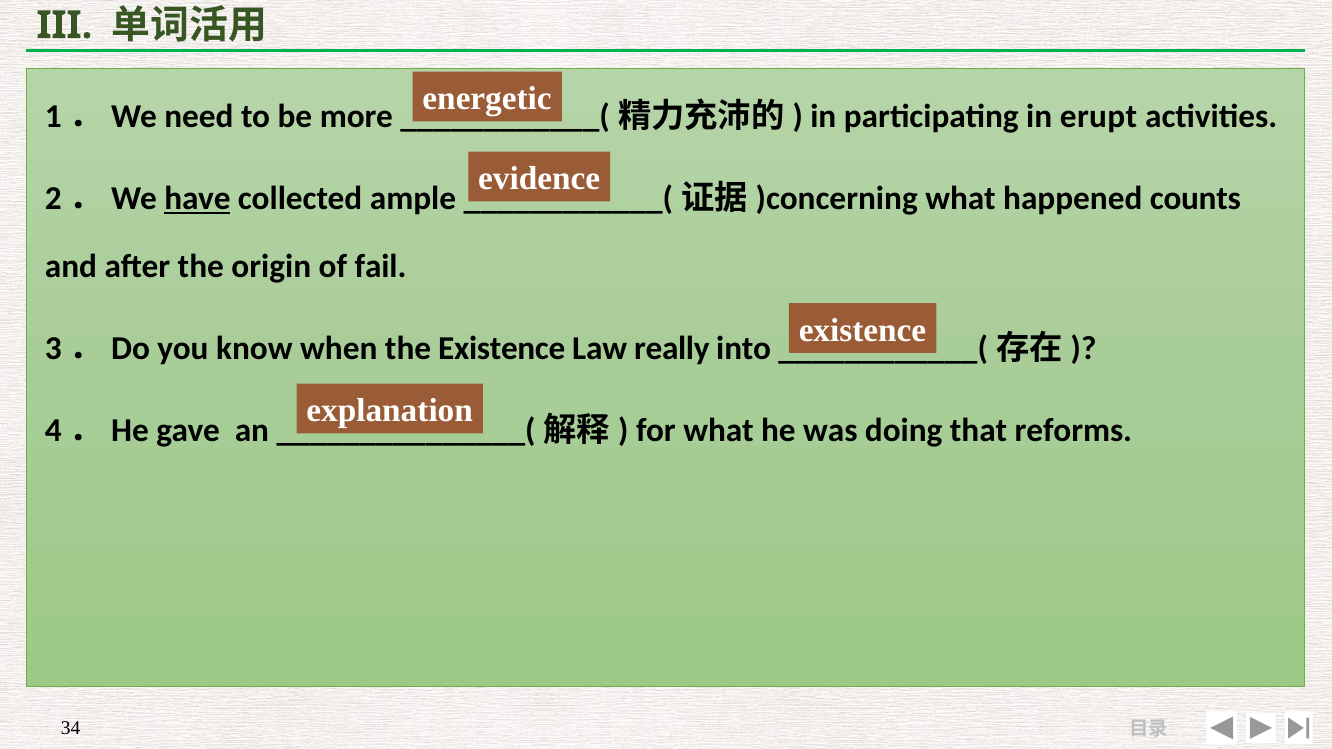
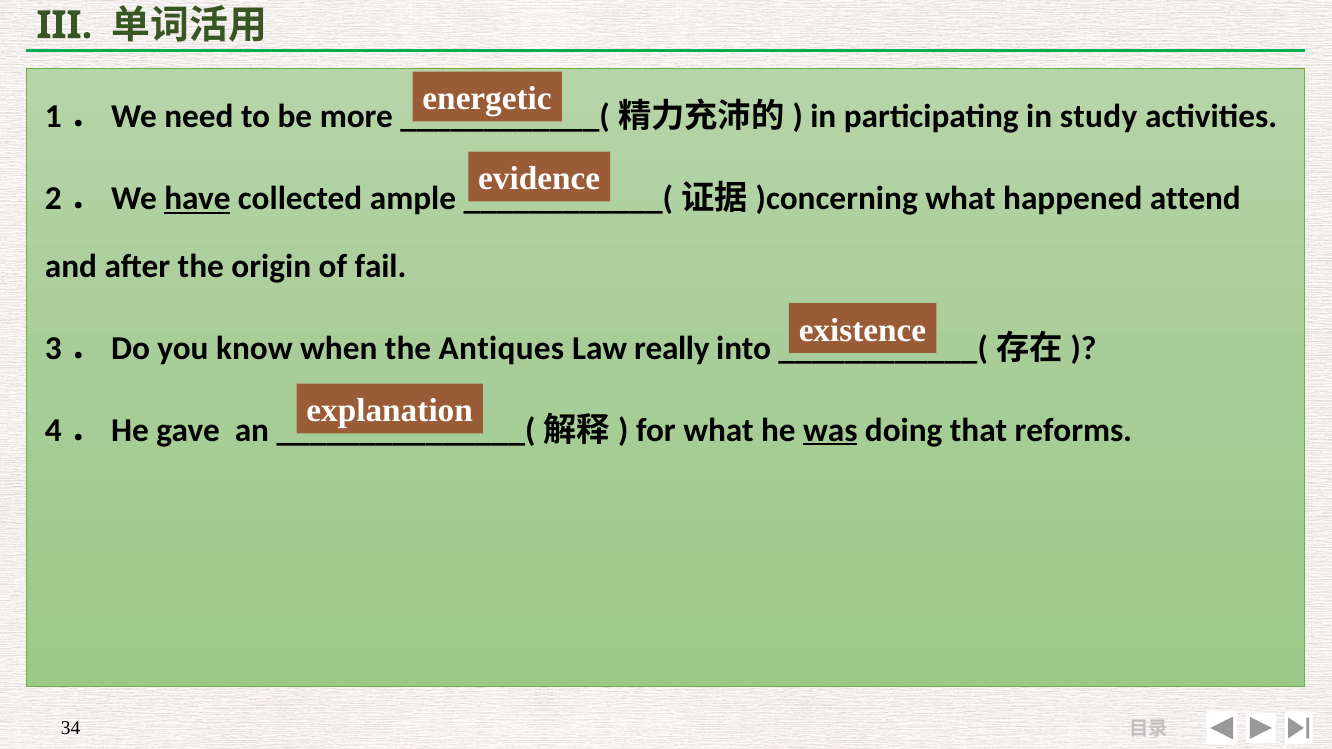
erupt: erupt -> study (1099, 117)
counts: counts -> attend (1195, 199)
the Existence: Existence -> Antiques (501, 348)
was underline: none -> present (830, 430)
